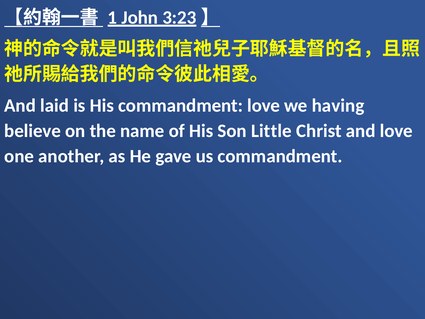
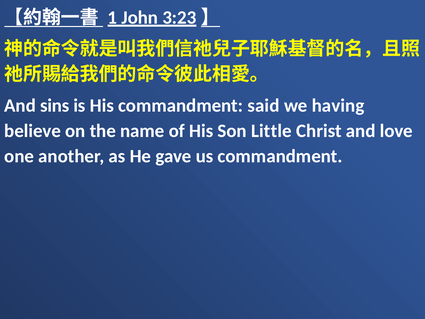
laid: laid -> sins (55, 105)
commandment love: love -> said (263, 105)
